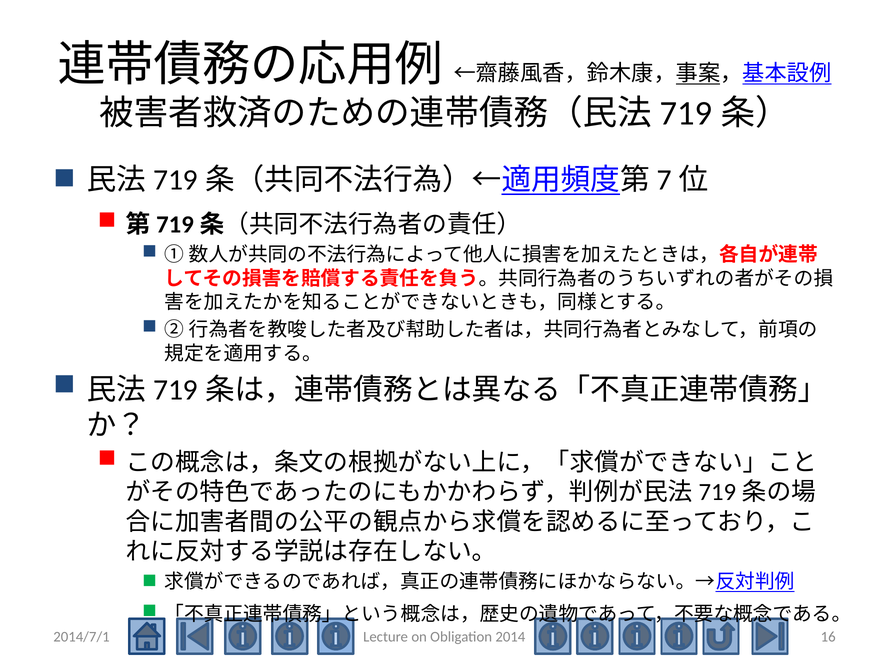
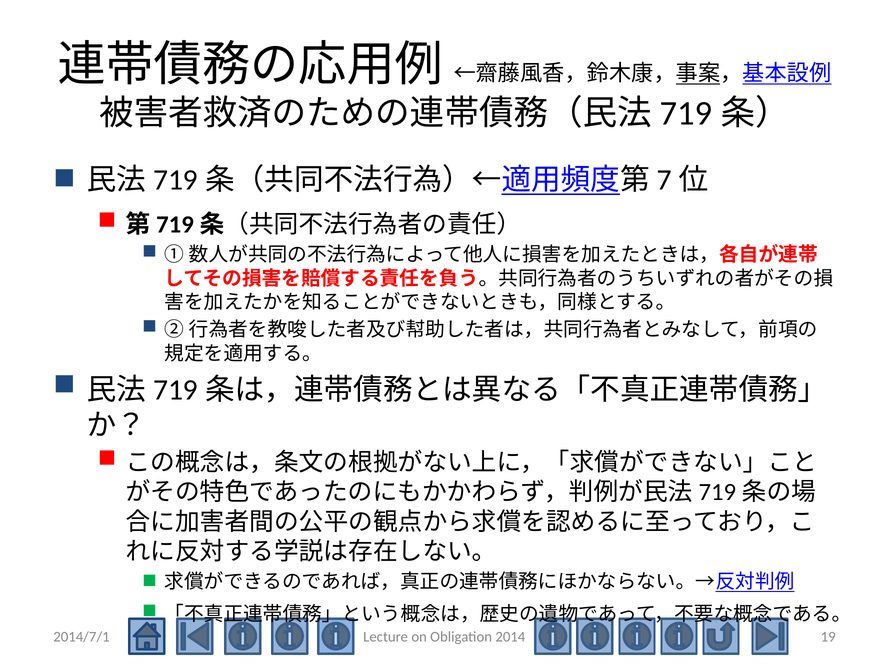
16: 16 -> 19 (828, 637)
